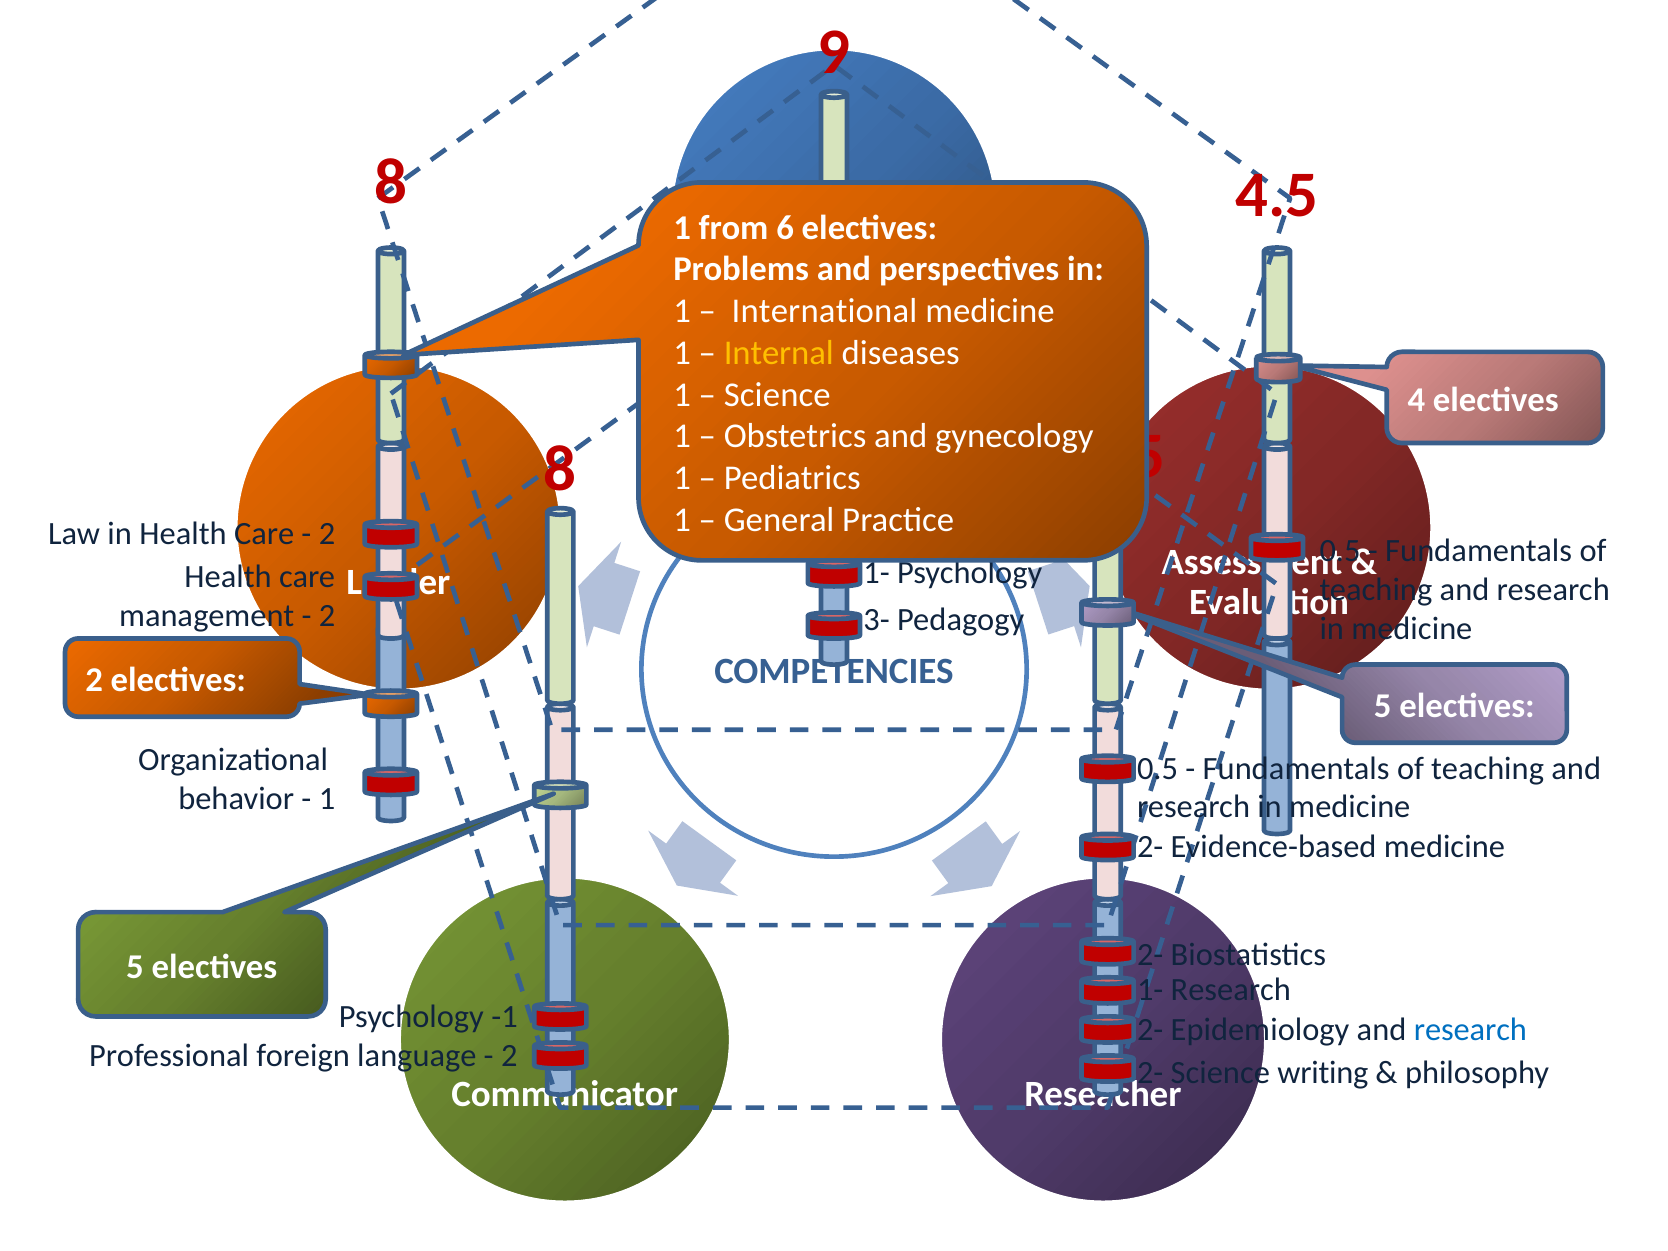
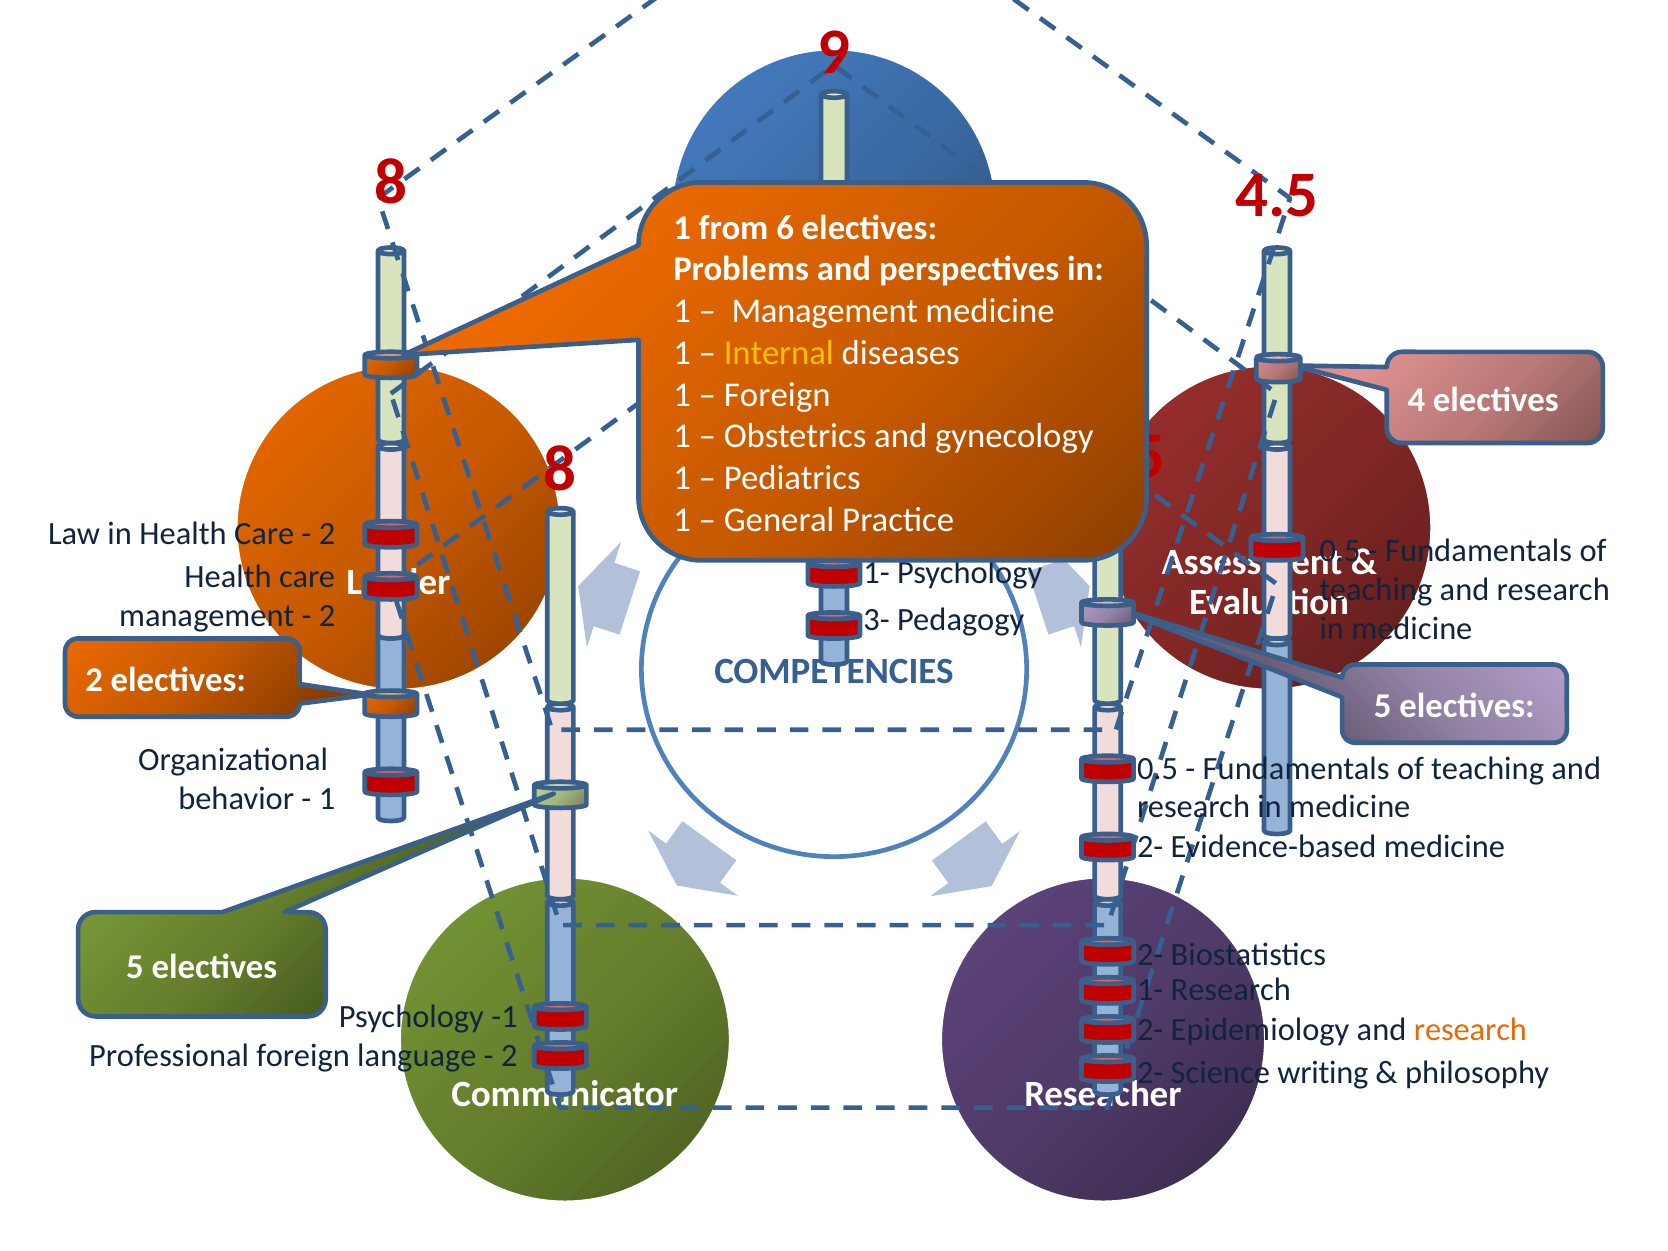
International: International -> Management (825, 311)
Science: Science -> Foreign (777, 395)
research colour: blue -> orange (1470, 1029)
